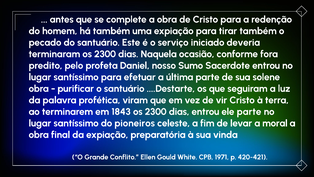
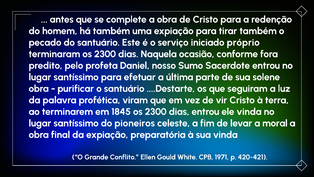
deveria: deveria -> próprio (243, 42)
1843: 1843 -> 1845 (121, 111)
ele parte: parte -> vinda (249, 111)
